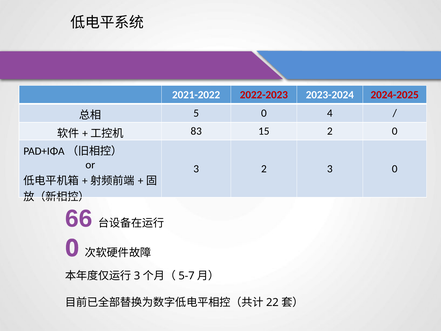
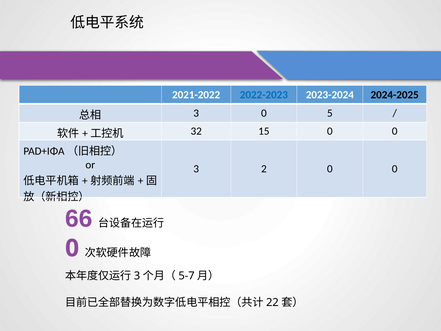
2022-2023 colour: red -> blue (264, 95)
2024-2025 colour: red -> black (395, 95)
5: 5 -> 3 (196, 113)
4: 4 -> 5 (330, 113)
83: 83 -> 32 (196, 131)
15 2: 2 -> 0 (330, 131)
2 3: 3 -> 0 (330, 169)
